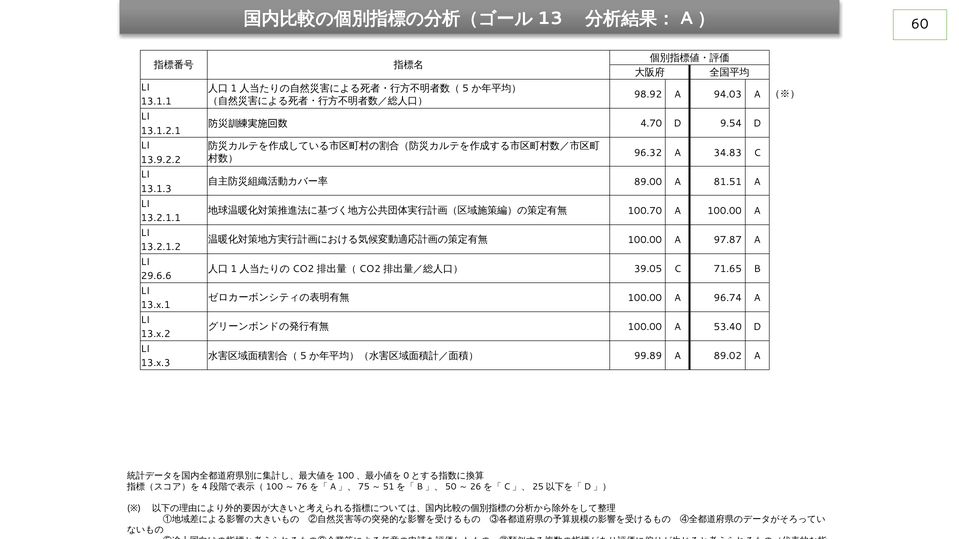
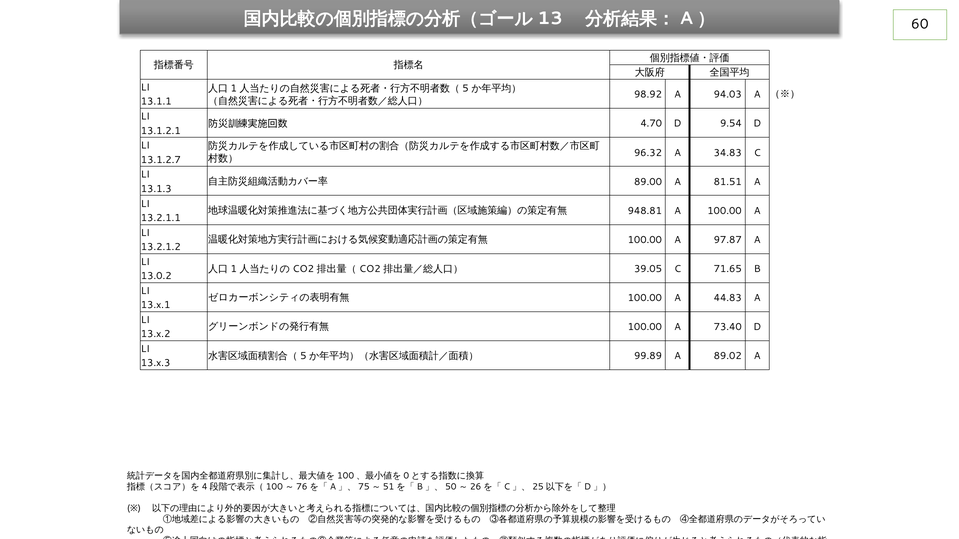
13.9.2.2: 13.9.2.2 -> 13.1.2.7 (161, 160)
100.70: 100.70 -> 948.81 (645, 211)
29.6.6: 29.6.6 -> 13.0.2 (156, 276)
96.74: 96.74 -> 44.83 (728, 298)
53.40: 53.40 -> 73.40 (728, 327)
